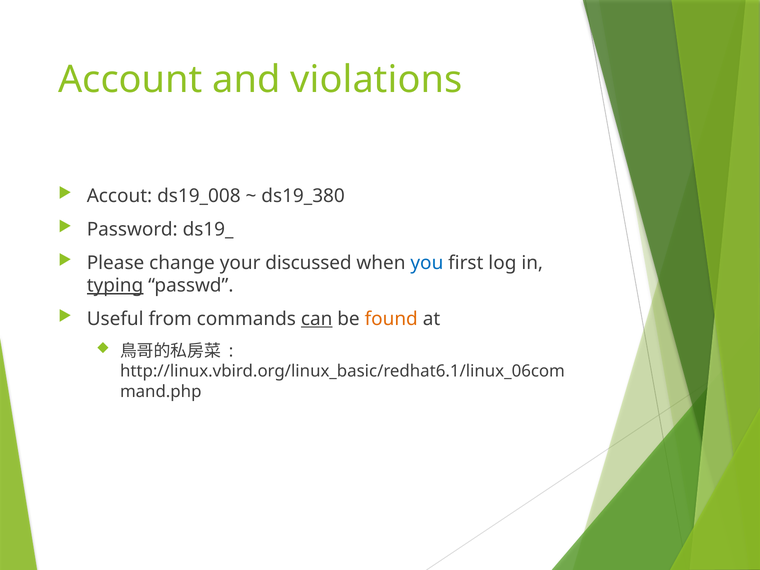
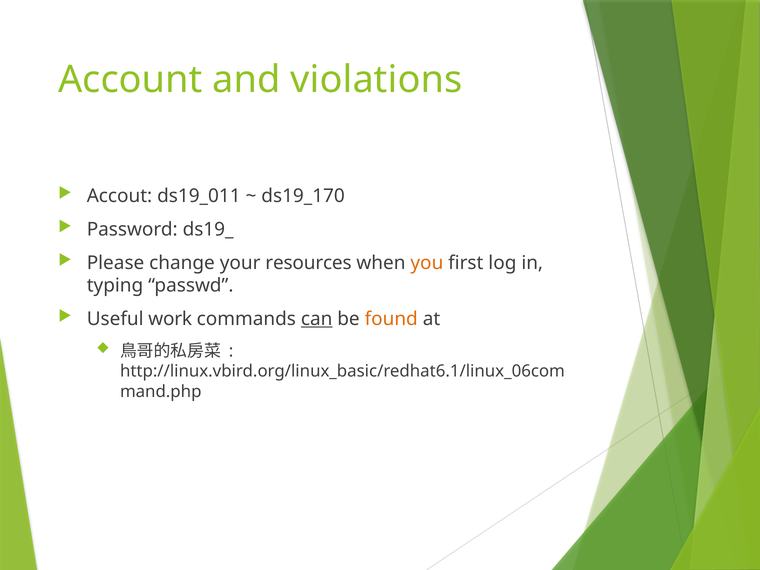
ds19_008: ds19_008 -> ds19_011 (199, 196)
ds19_380: ds19_380 -> ds19_170 (303, 196)
discussed: discussed -> resources (308, 263)
you colour: blue -> orange (427, 263)
typing underline: present -> none (115, 286)
from: from -> work (170, 319)
